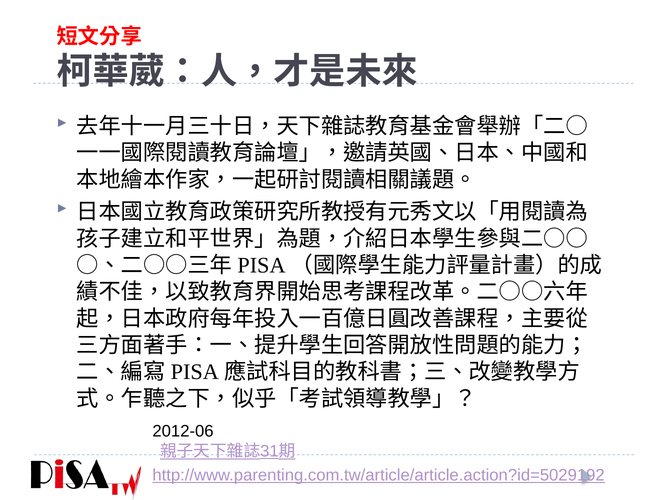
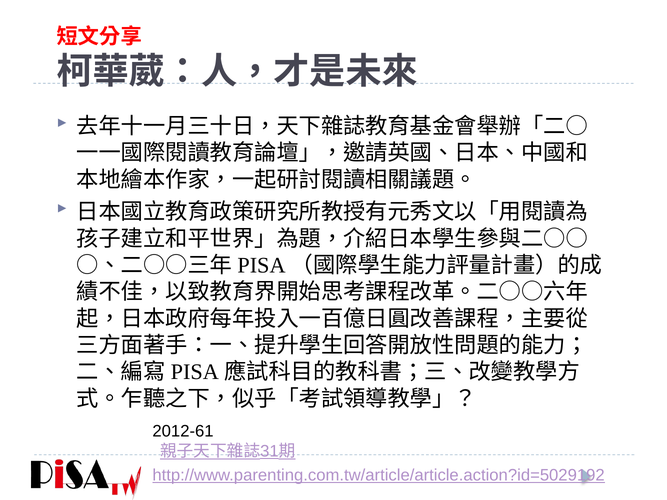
2012-06: 2012-06 -> 2012-61 (183, 431)
